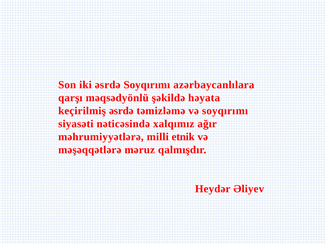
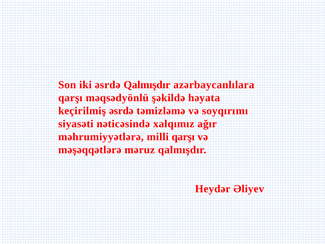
əsrdə Soyqırımı: Soyqırımı -> Qalmışdır (147, 85)
milli etnik: etnik -> qarşı (183, 137)
